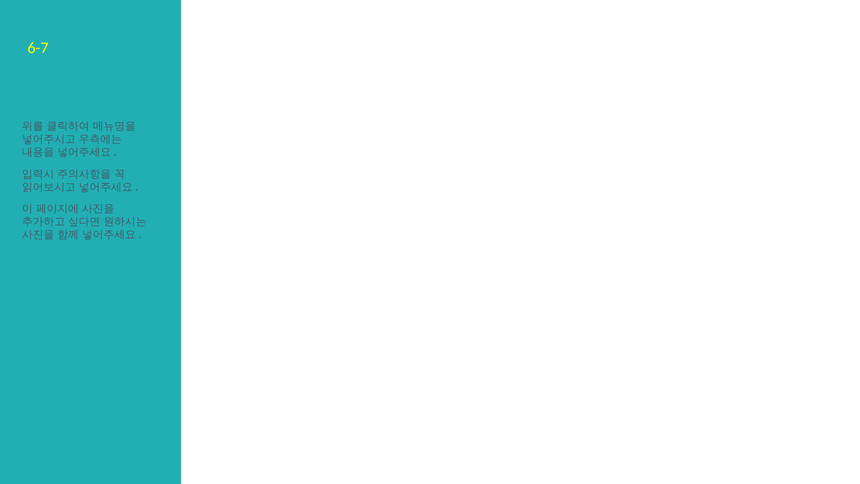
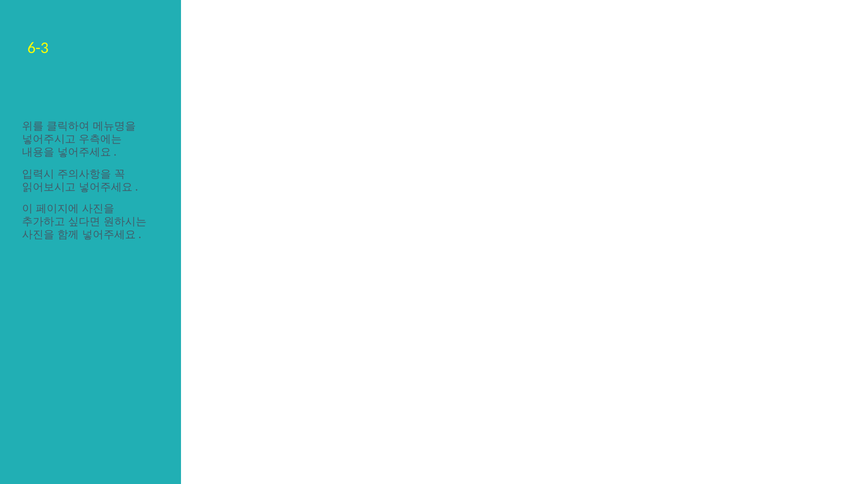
6-7: 6-7 -> 6-3 (38, 48)
